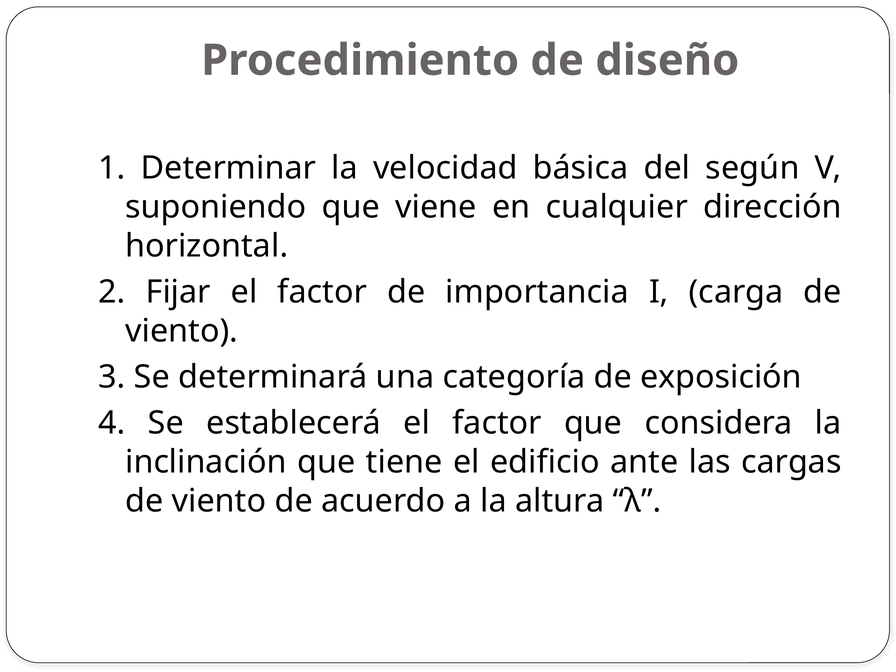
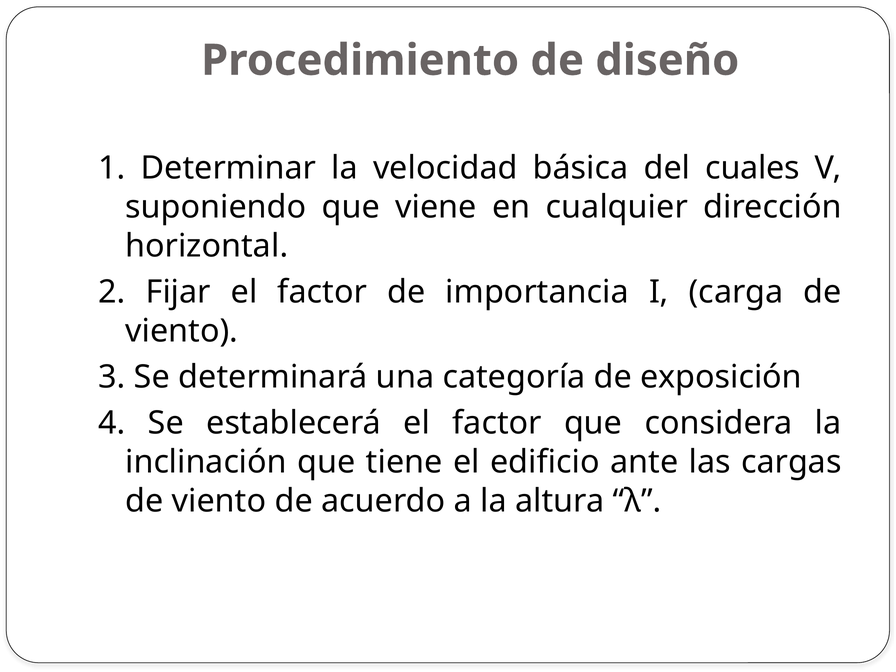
según: según -> cuales (753, 168)
